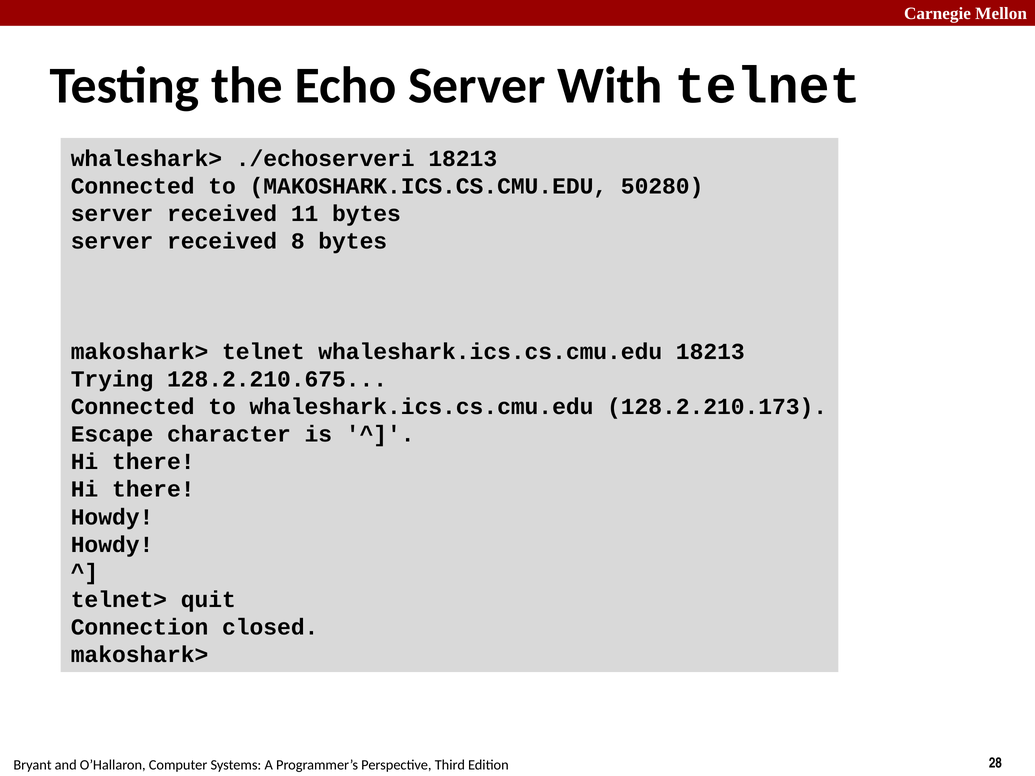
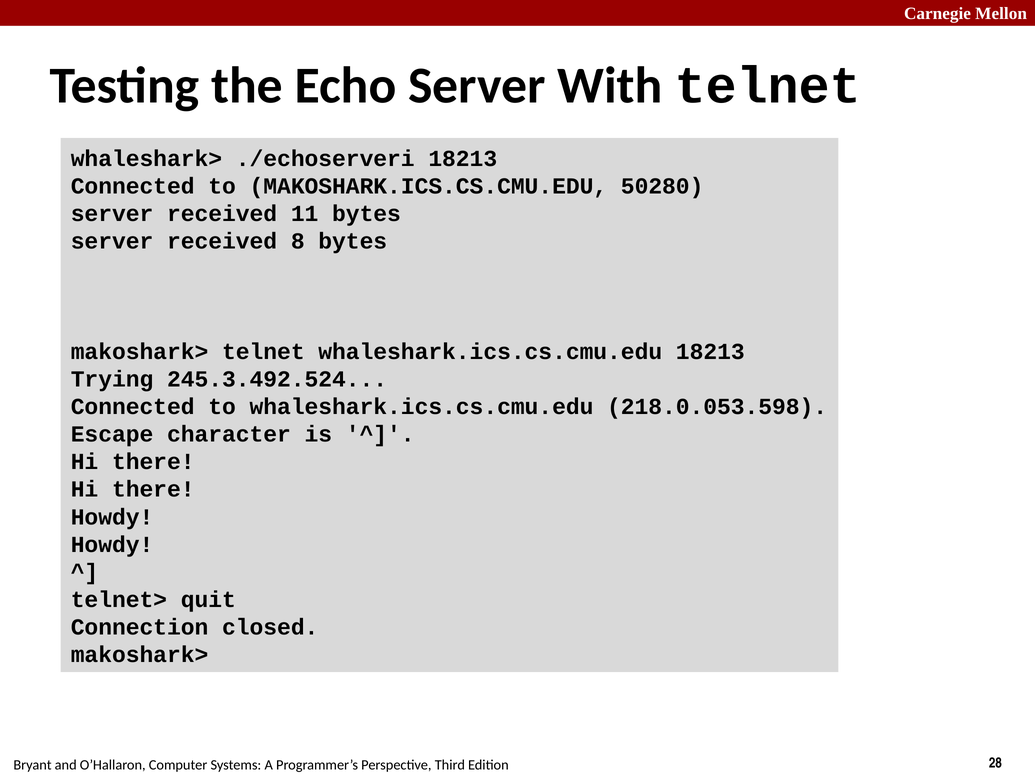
128.2.210.675: 128.2.210.675 -> 245.3.492.524 (277, 379)
128.2.210.173: 128.2.210.173 -> 218.0.053.598 (717, 407)
